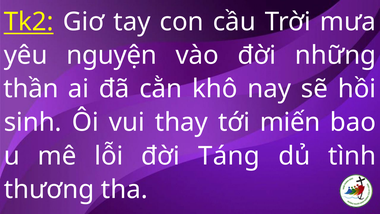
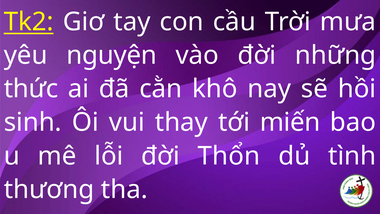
thần: thần -> thức (31, 89)
Táng: Táng -> Thổn (229, 156)
